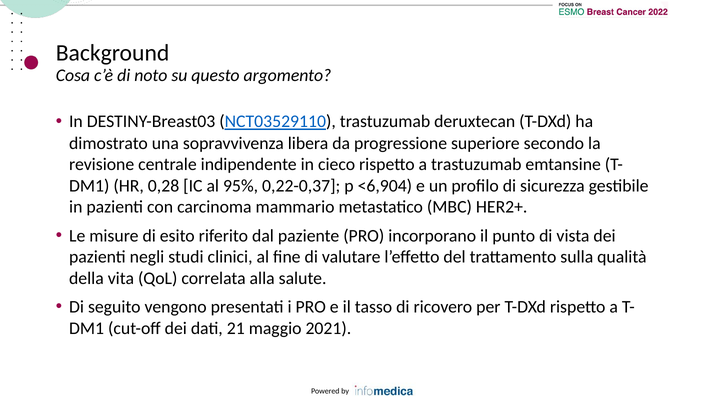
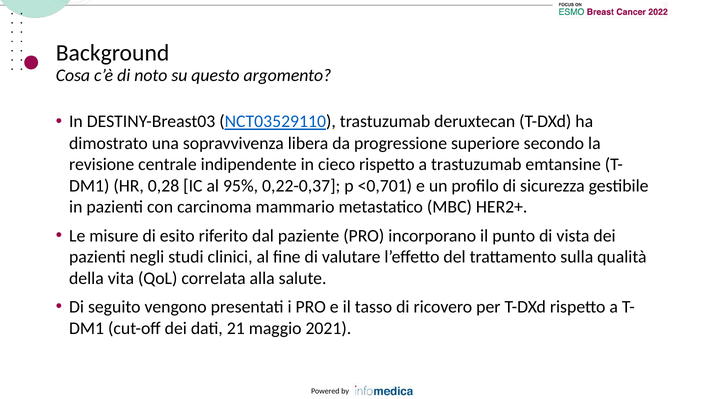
<6,904: <6,904 -> <0,701 (385, 186)
